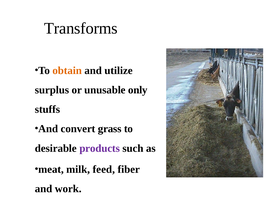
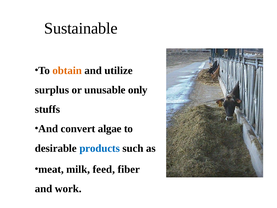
Transforms: Transforms -> Sustainable (81, 28)
grass: grass -> algae (110, 129)
products colour: purple -> blue (100, 148)
